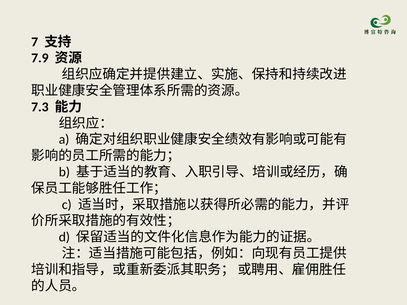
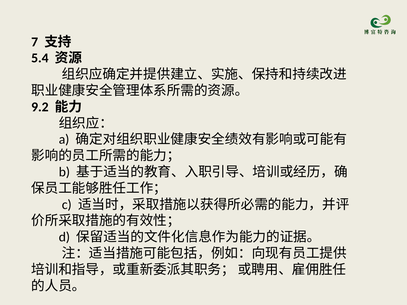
7.9: 7.9 -> 5.4 (40, 58)
7.3: 7.3 -> 9.2 (40, 107)
